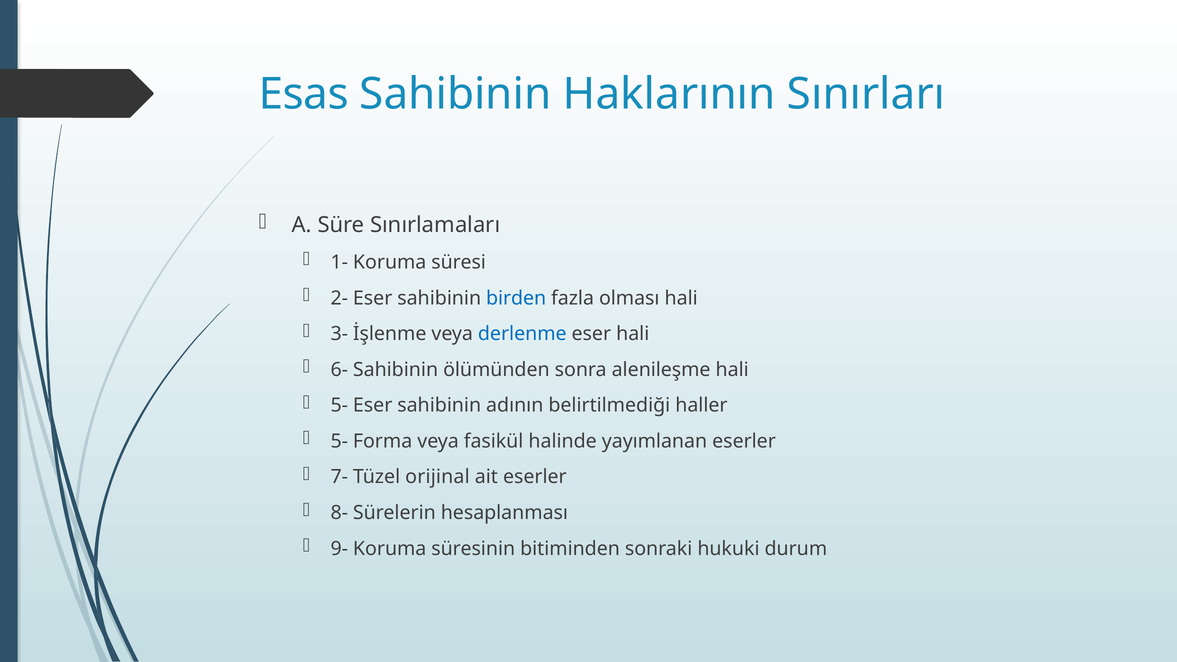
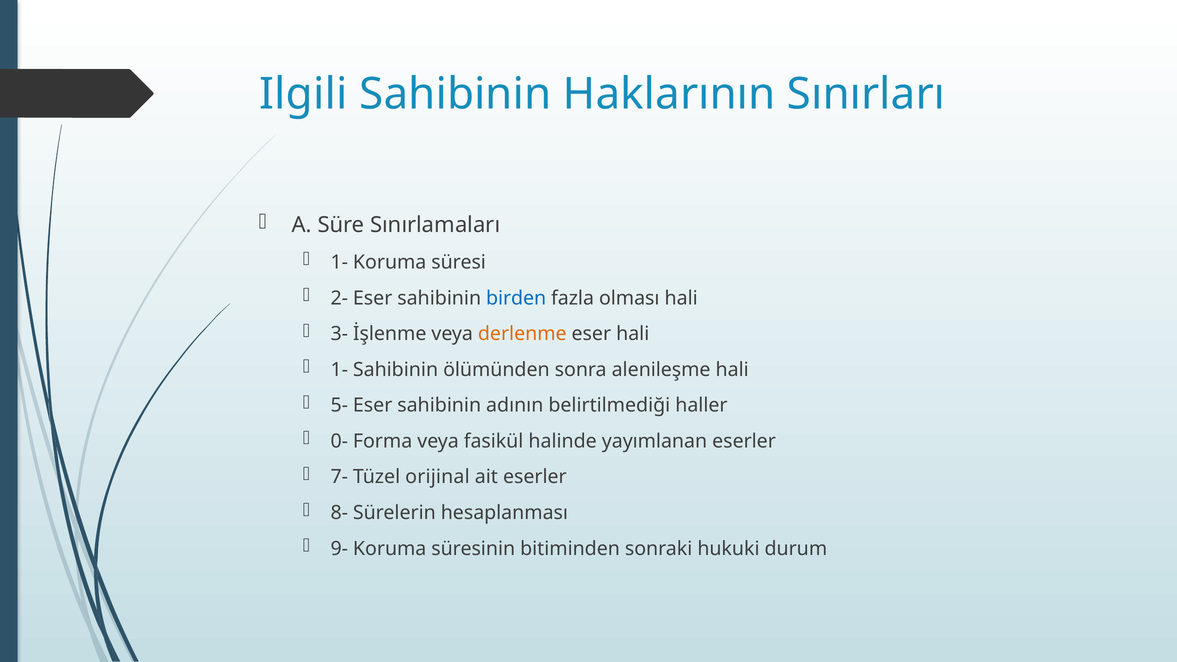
Esas: Esas -> Ilgili (303, 94)
derlenme colour: blue -> orange (522, 334)
6-: 6- -> 1- (339, 370)
5-: 5- -> 0- (339, 441)
